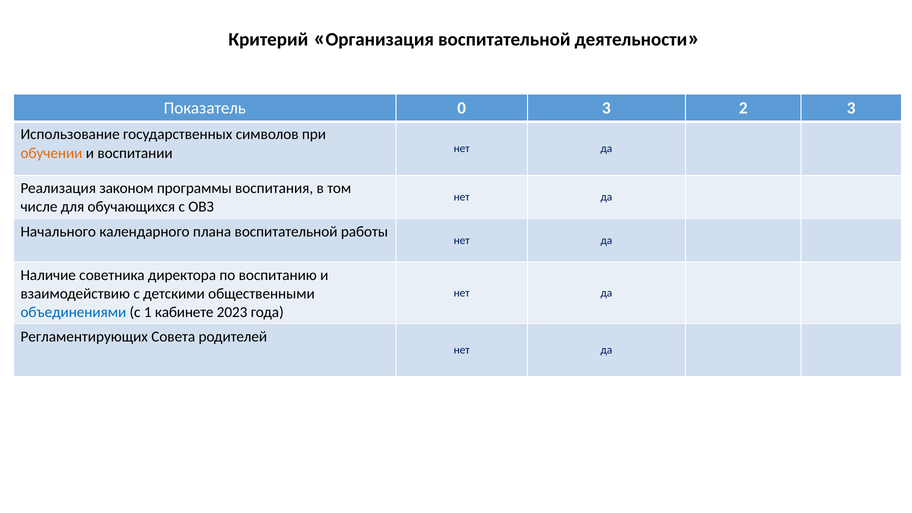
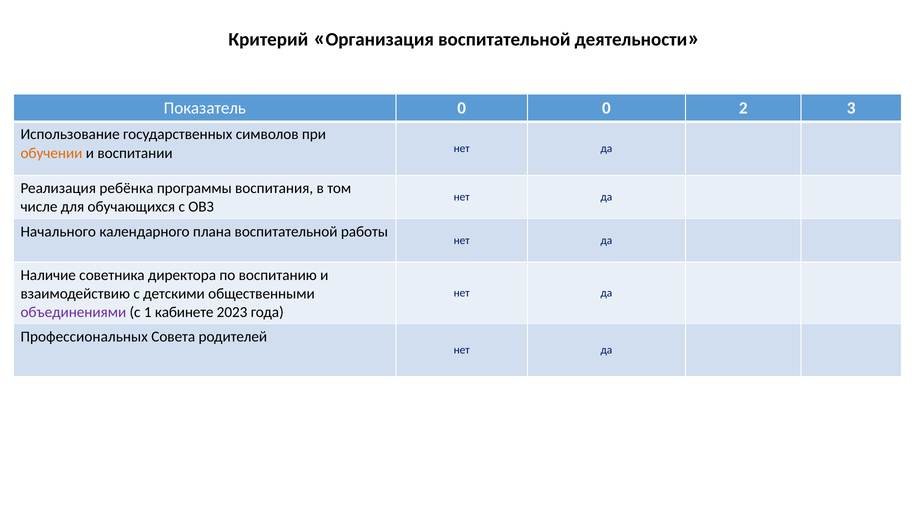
0 3: 3 -> 0 (606, 108)
законом: законом -> ребёнка (126, 188)
объединениями colour: blue -> purple (73, 312)
Регламентирующих: Регламентирующих -> Профессиональных (84, 337)
